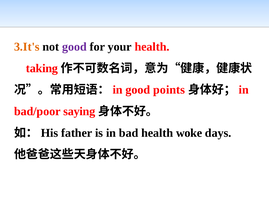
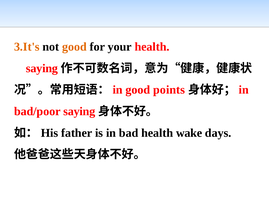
good colour: purple -> orange (74, 47)
taking: taking -> saying (42, 68)
woke: woke -> wake (189, 133)
